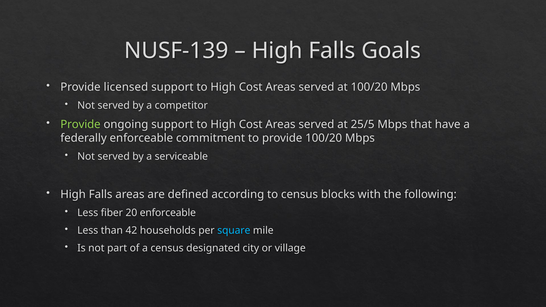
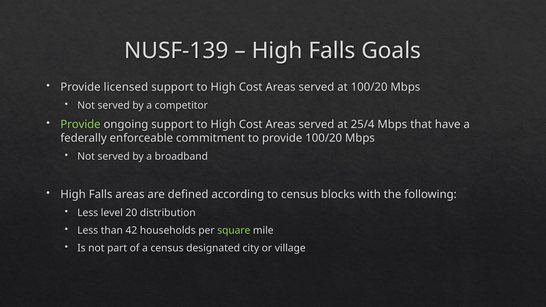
25/5: 25/5 -> 25/4 (363, 124)
serviceable: serviceable -> broadband (181, 156)
fiber: fiber -> level (112, 213)
20 enforceable: enforceable -> distribution (168, 213)
square colour: light blue -> light green (234, 231)
